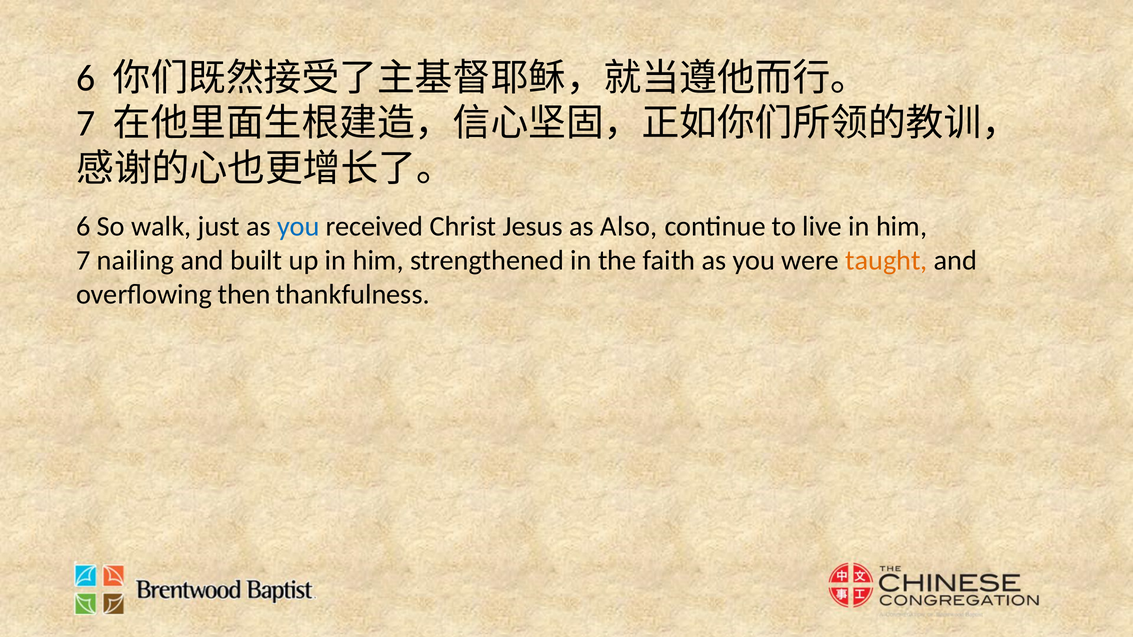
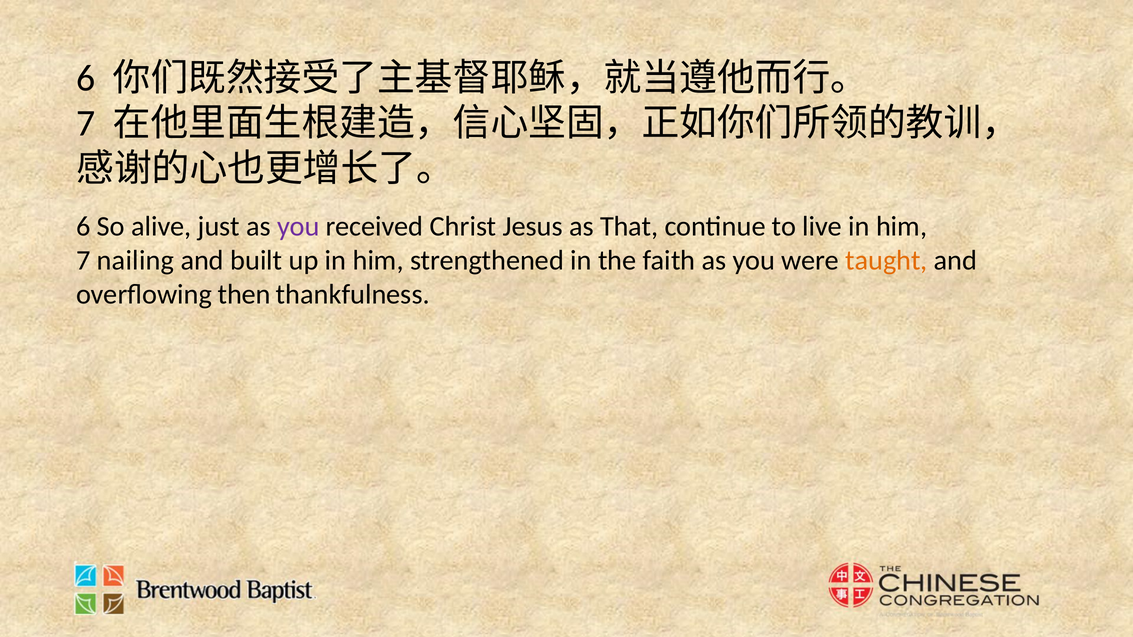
walk: walk -> alive (161, 227)
you colour: blue -> purple (298, 227)
Also: Also -> That (629, 227)
